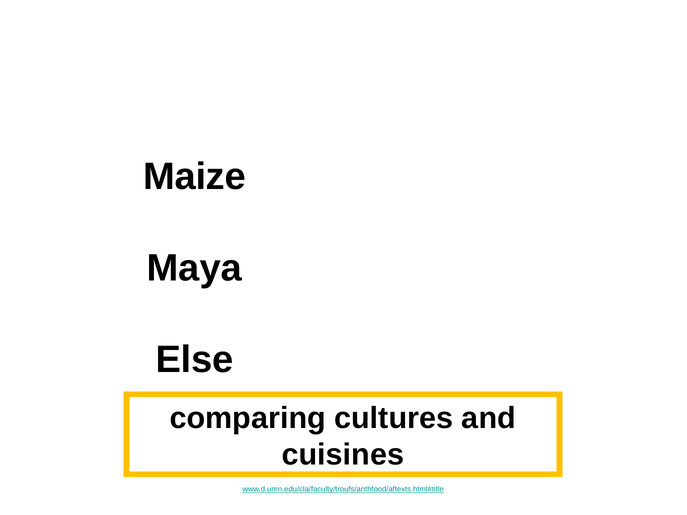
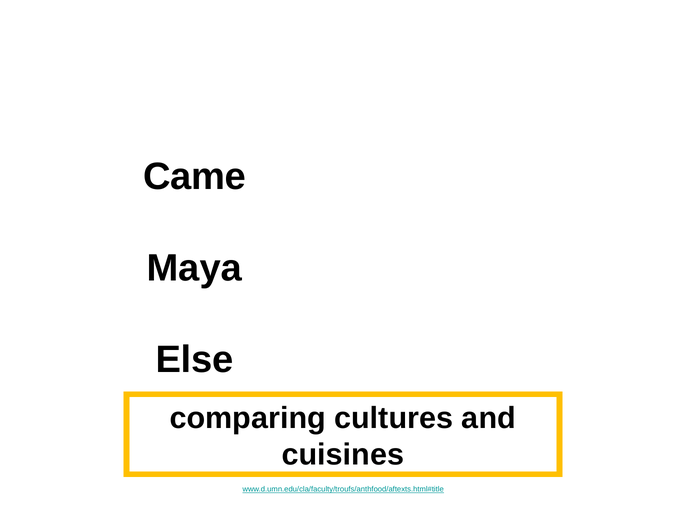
Maize: Maize -> Came (195, 177)
